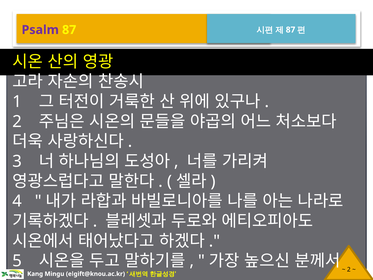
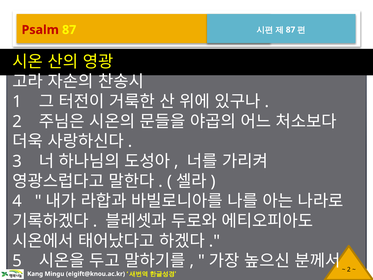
Psalm colour: purple -> red (40, 30)
